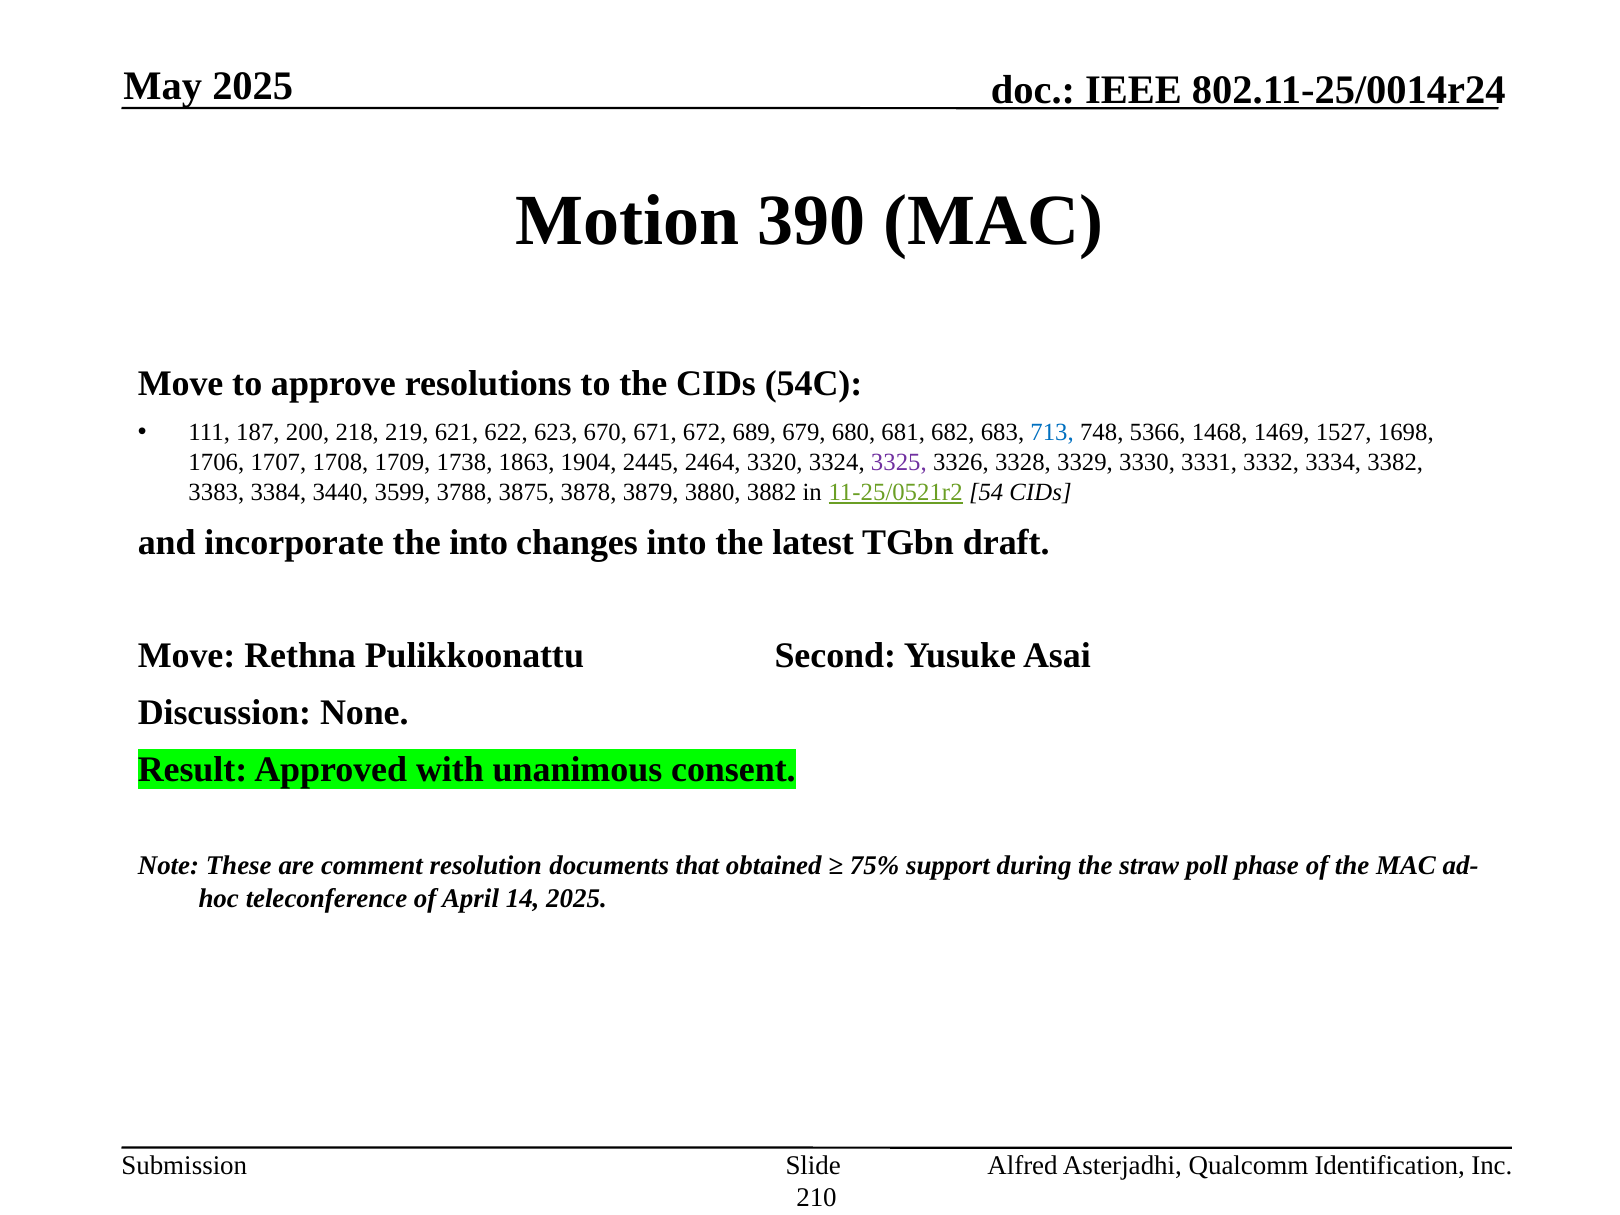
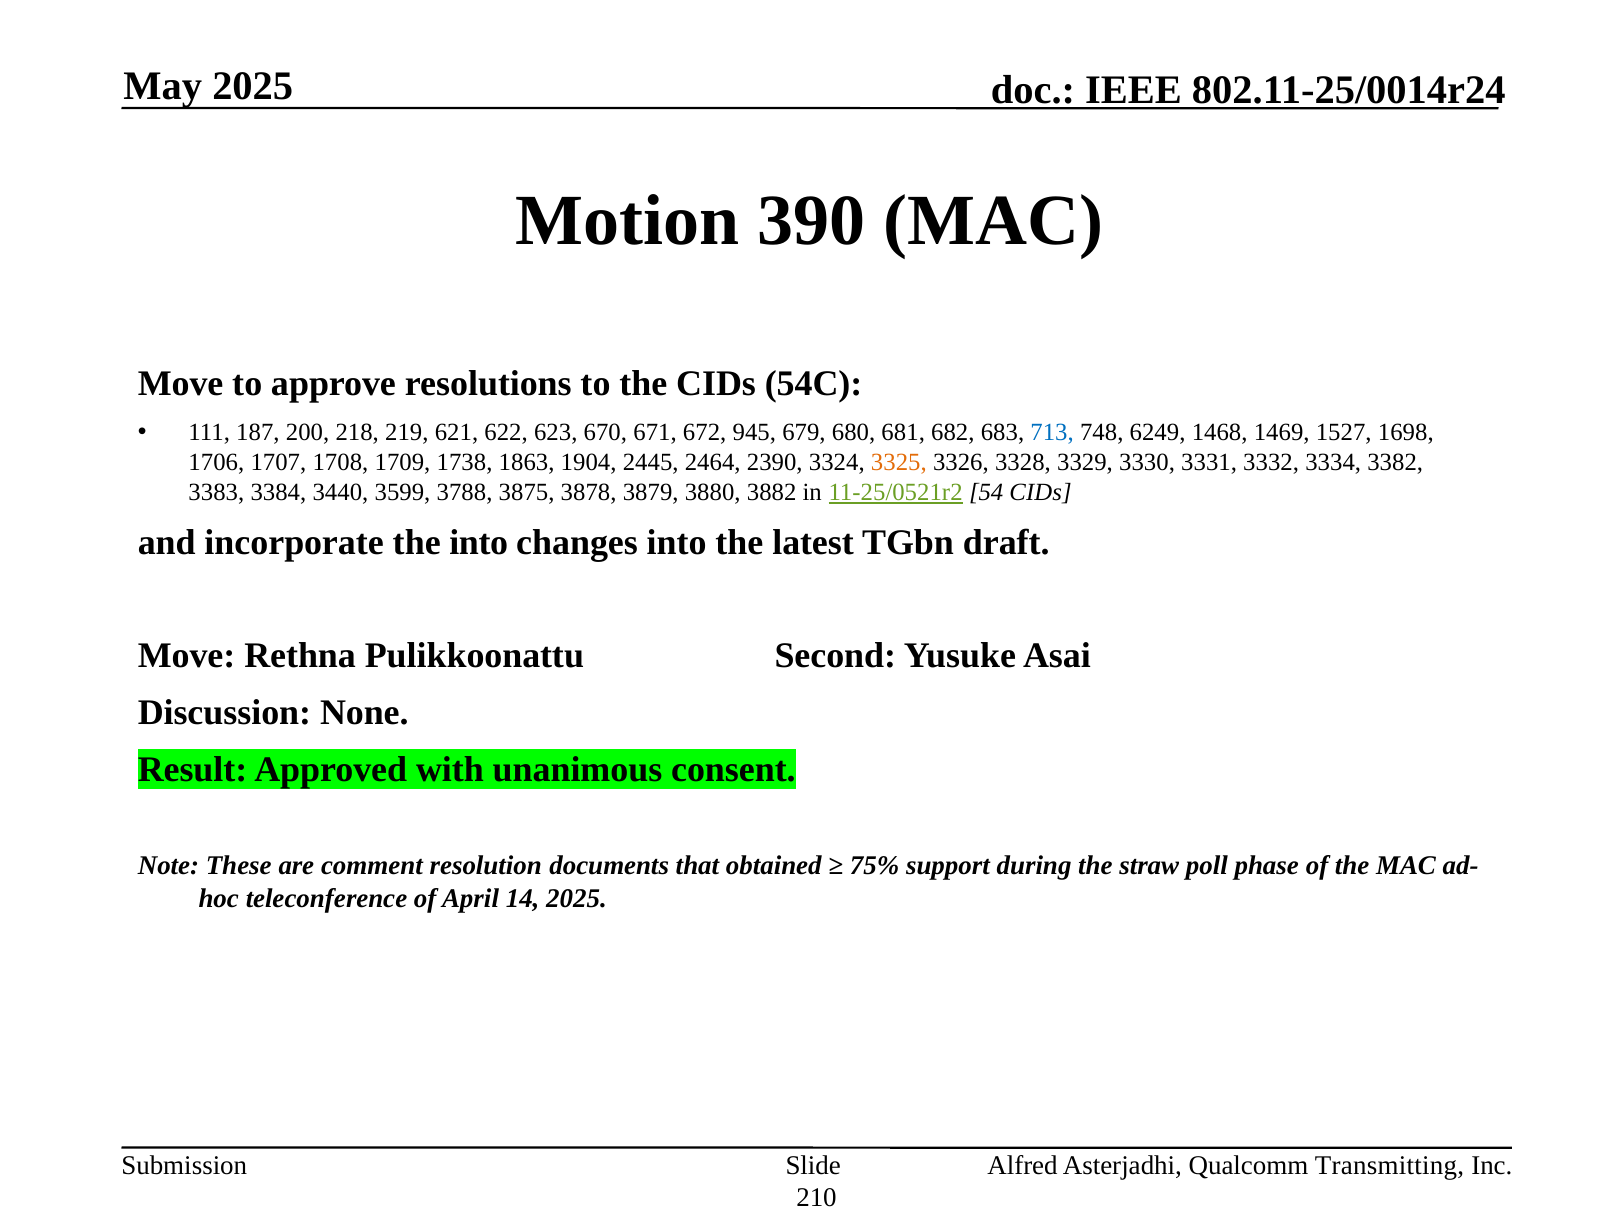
689: 689 -> 945 (754, 432)
5366: 5366 -> 6249 (1158, 432)
3320: 3320 -> 2390 (775, 462)
3325 colour: purple -> orange (899, 462)
Identification: Identification -> Transmitting (1389, 1165)
